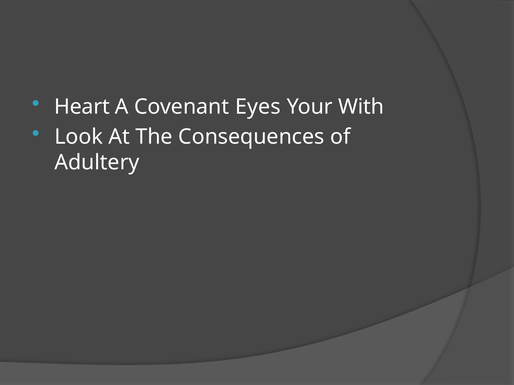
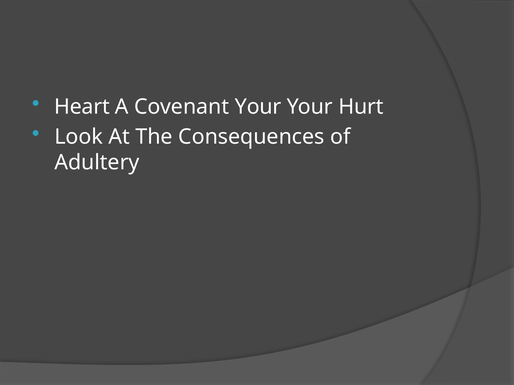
Covenant Eyes: Eyes -> Your (258, 107)
With: With -> Hurt (361, 107)
